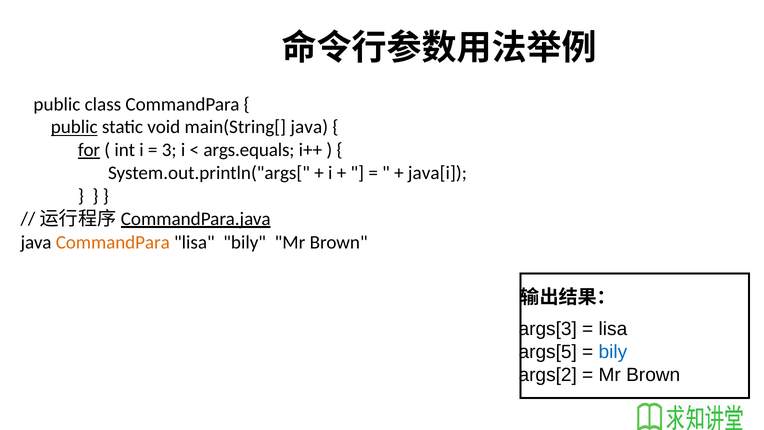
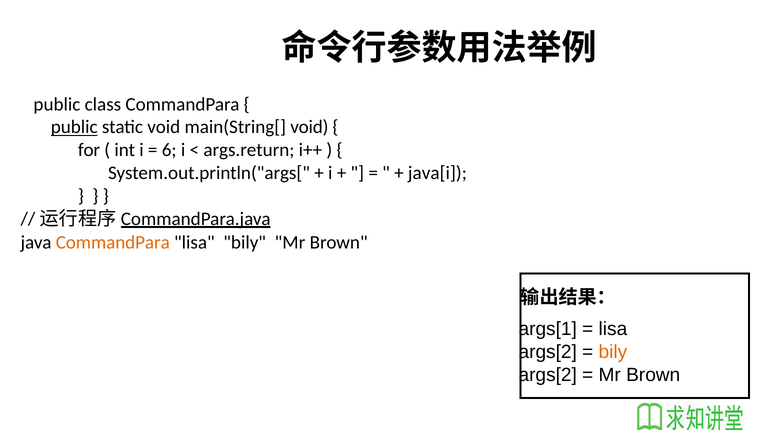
main(String[ java: java -> void (309, 127)
for underline: present -> none (89, 150)
3: 3 -> 6 (169, 150)
args.equals: args.equals -> args.return (249, 150)
args[3: args[3 -> args[1 (548, 329)
args[5: args[5 -> args[2 (548, 352)
bily colour: blue -> orange (613, 352)
